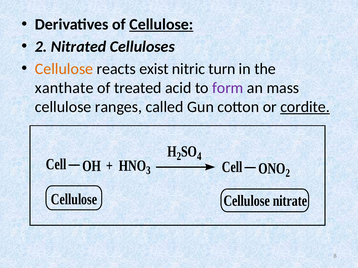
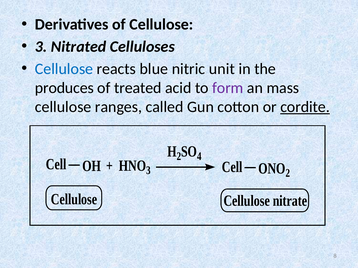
Cellulose underline: present -> none (161, 24)
2: 2 -> 3 (41, 47)
Cellulose colour: orange -> blue (64, 69)
exist: exist -> blue (154, 69)
turn: turn -> unit (222, 69)
xanthate: xanthate -> produces (64, 88)
